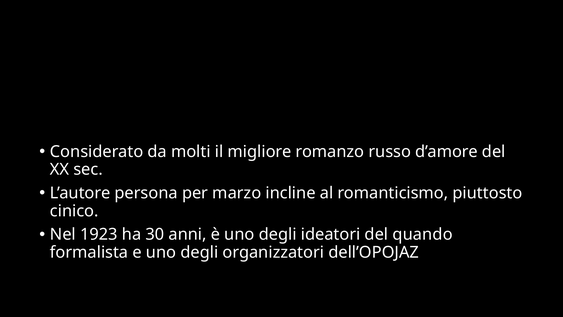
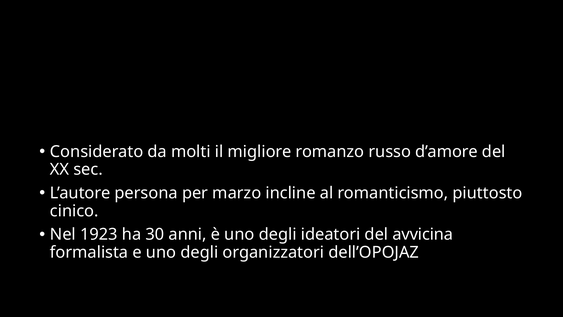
quando: quando -> avvicina (423, 234)
